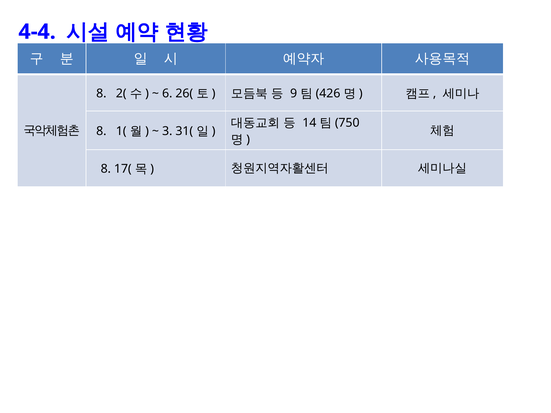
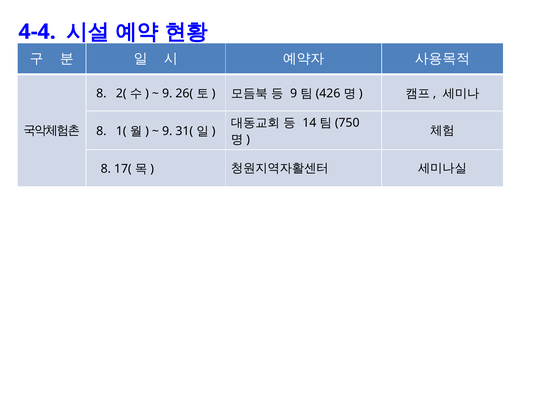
6: 6 -> 9 (167, 93)
3: 3 -> 9 (167, 131)
